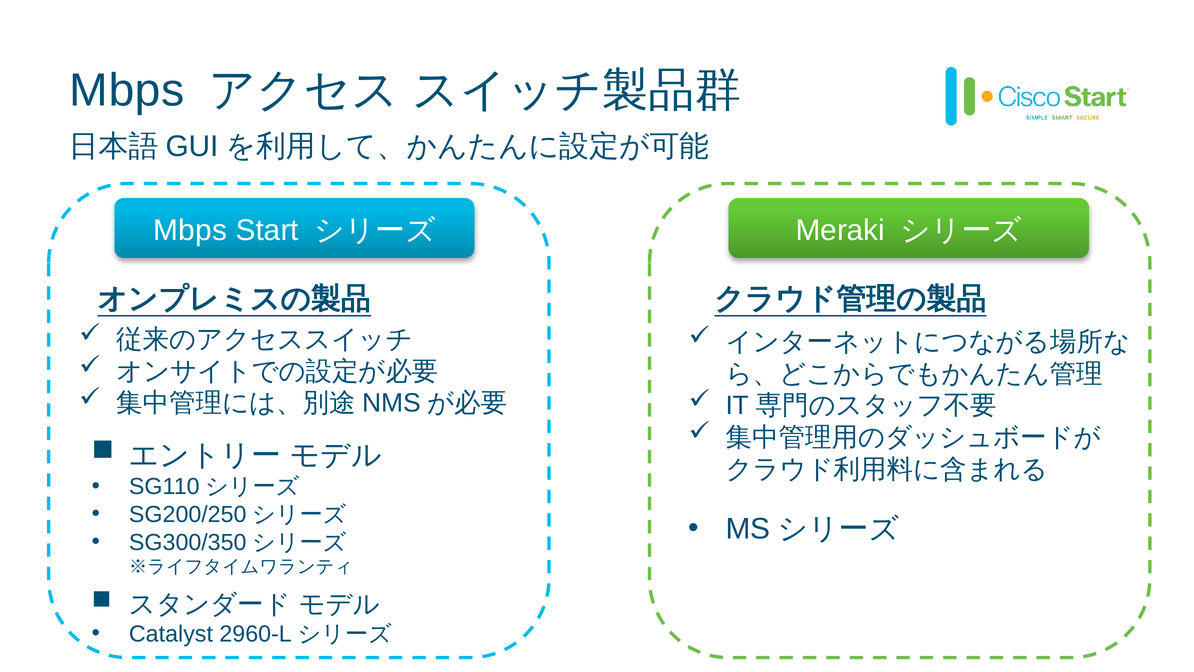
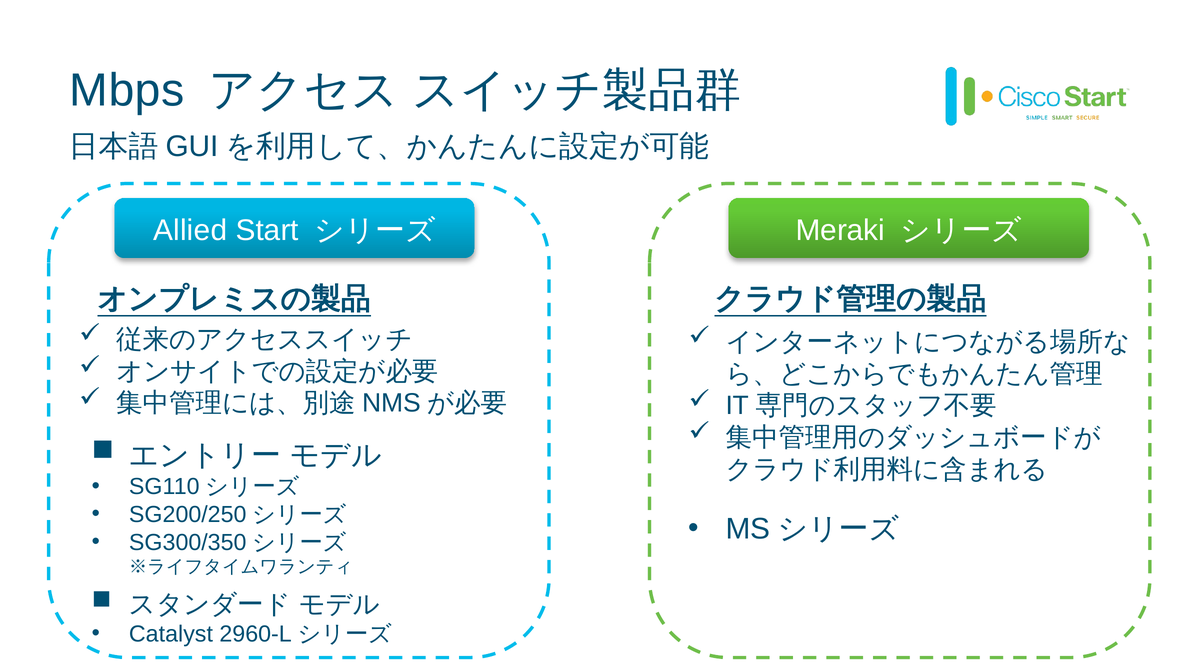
Mbps: Mbps -> Allied (190, 230)
